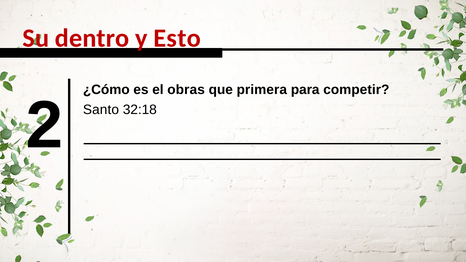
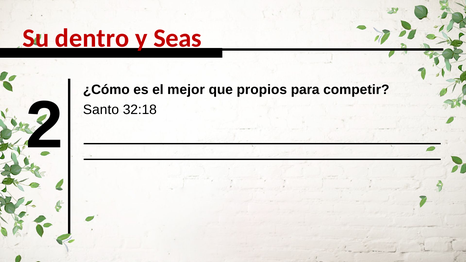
Esto: Esto -> Seas (177, 38)
obras: obras -> mejor (186, 90)
primera: primera -> propios (262, 90)
